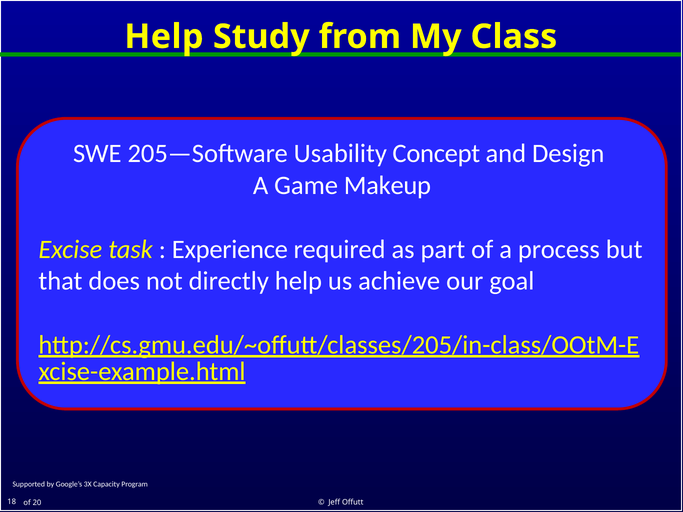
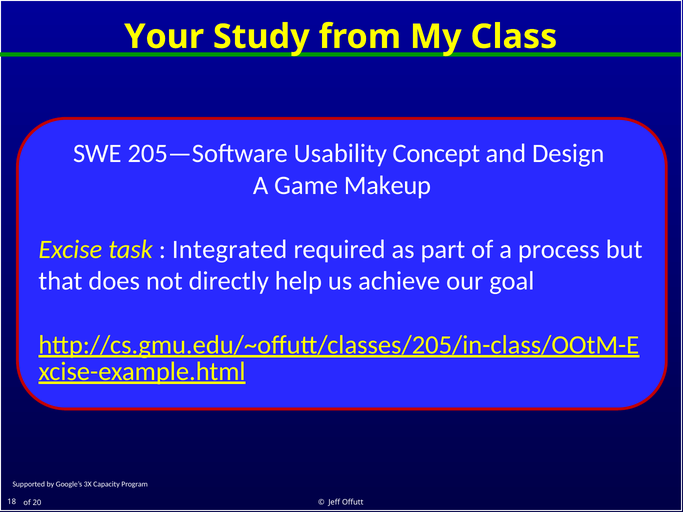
Help: Help -> Your (164, 37)
Experience: Experience -> Integrated (230, 249)
